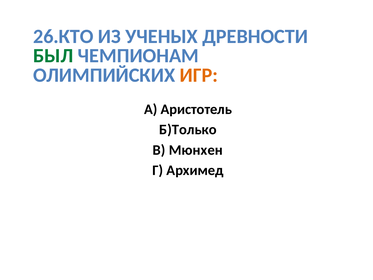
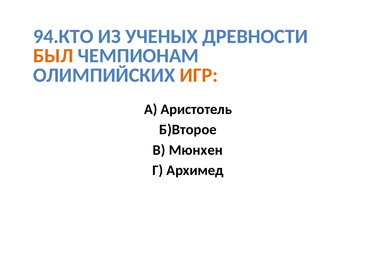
26.КТО: 26.КТО -> 94.КТО (63, 36)
БЫЛ colour: green -> orange (53, 56)
Б)Только: Б)Только -> Б)Второе (188, 130)
